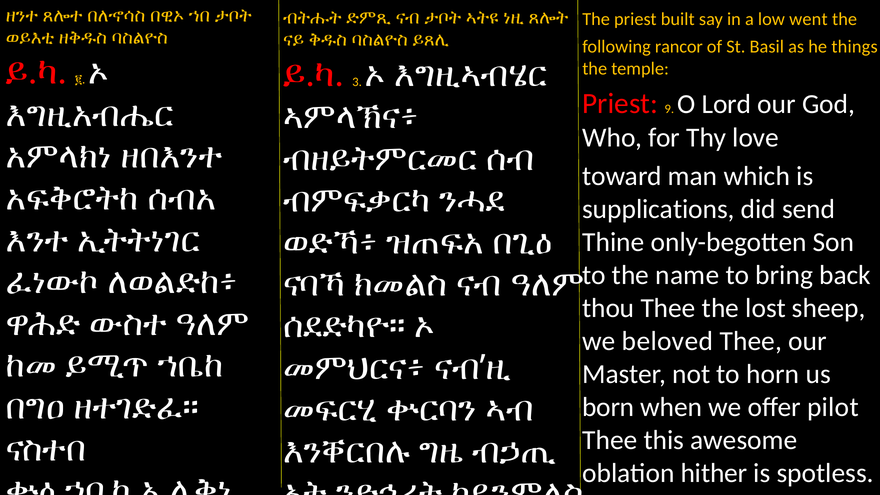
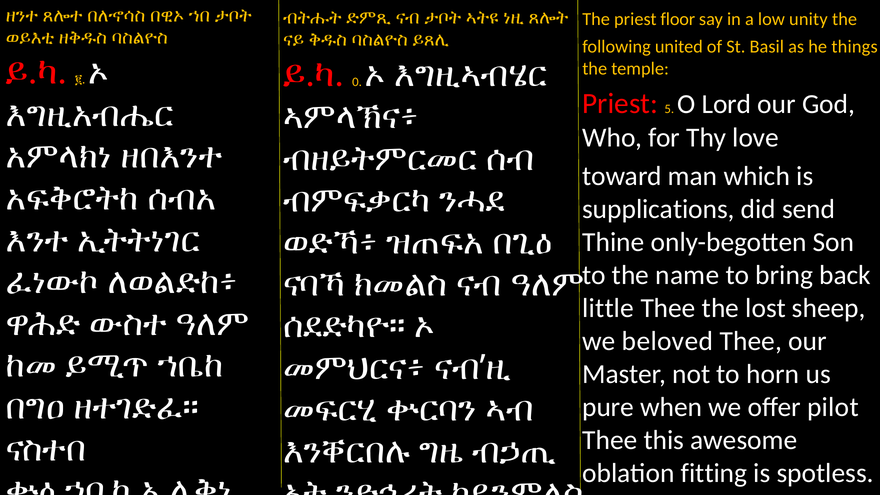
built: built -> floor (678, 19)
went: went -> unity (808, 19)
rancor: rancor -> united (679, 47)
3: 3 -> 0 (357, 82)
9: 9 -> 5 (669, 109)
thou: thou -> little (608, 308)
born: born -> pure (608, 407)
hither: hither -> fitting (714, 473)
